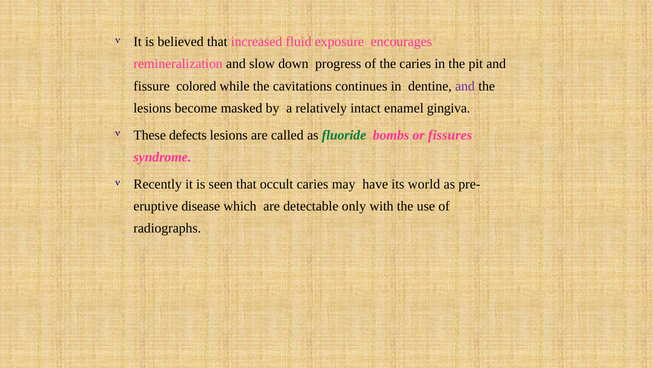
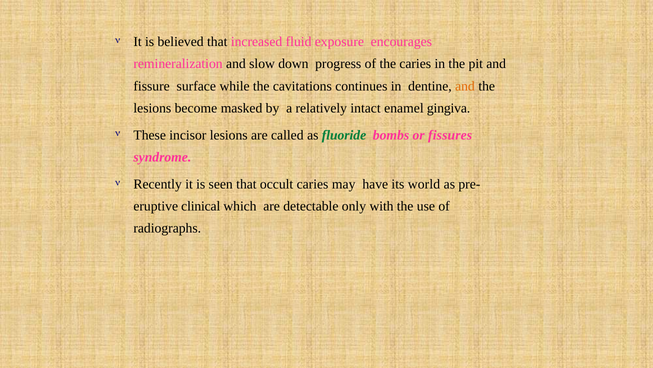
colored: colored -> surface (196, 86)
and colour: purple -> orange (465, 86)
defects: defects -> incisor (188, 135)
disease: disease -> clinical (201, 206)
